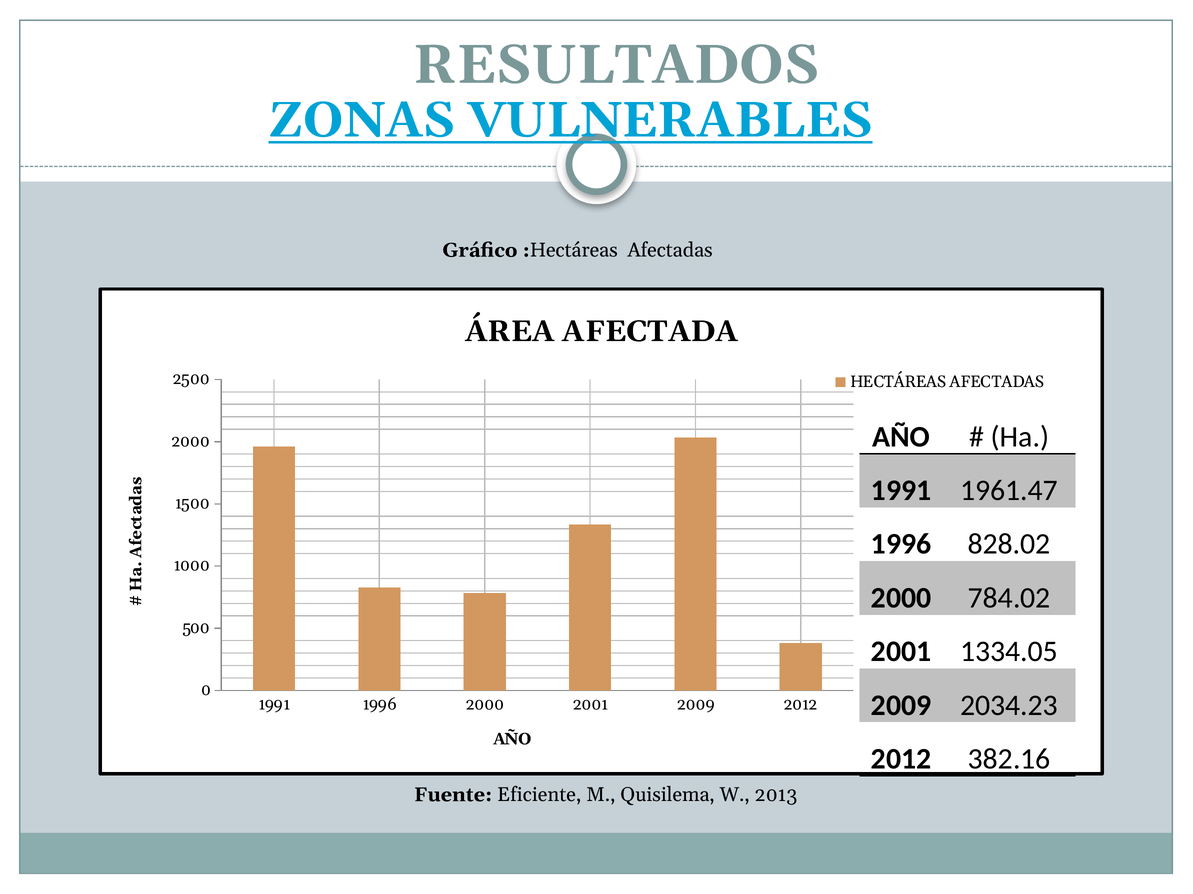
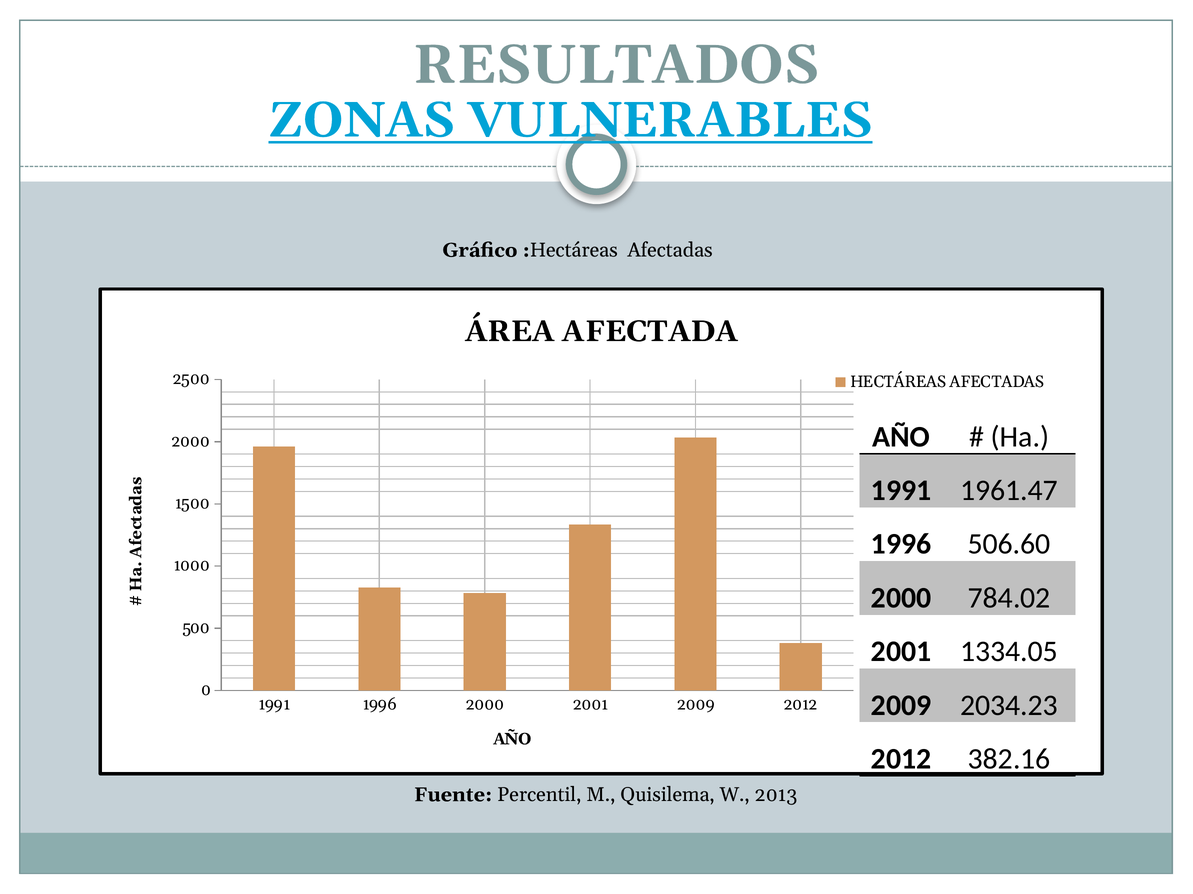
828.02: 828.02 -> 506.60 (1009, 545)
Eficiente: Eficiente -> Percentil (539, 795)
